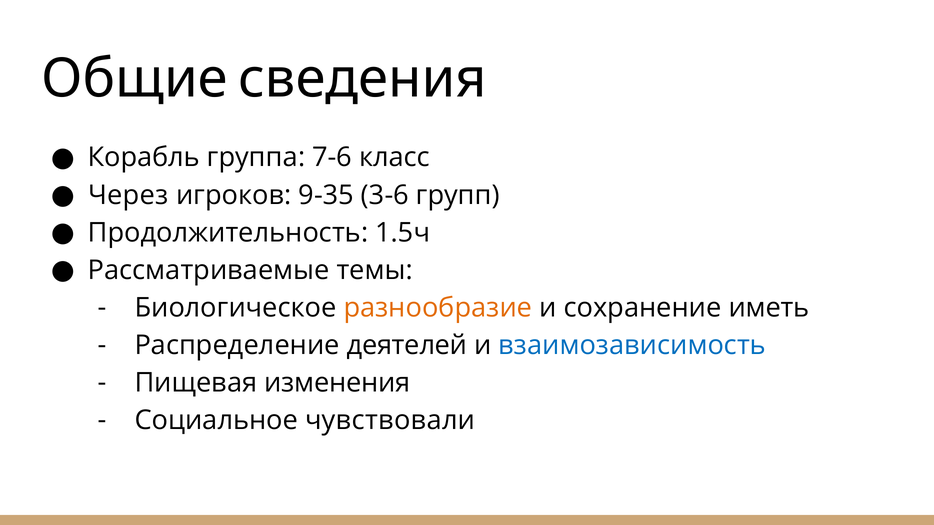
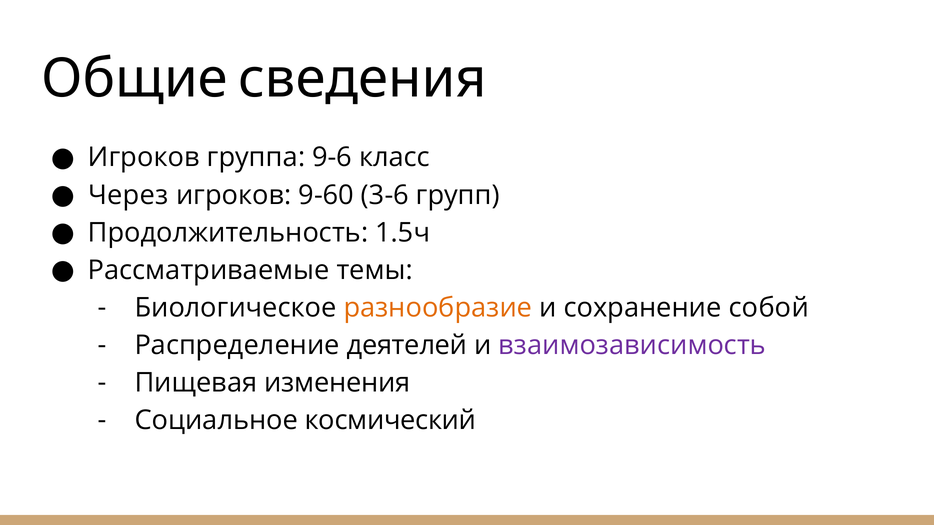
Корабль: Корабль -> Игроков (144, 158)
7-6: 7-6 -> 9-6 (332, 158)
9-35: 9-35 -> 9-60 (326, 195)
иметь: иметь -> собой (769, 308)
взаимозависимость colour: blue -> purple (632, 346)
чувствовали: чувствовали -> космический (390, 421)
